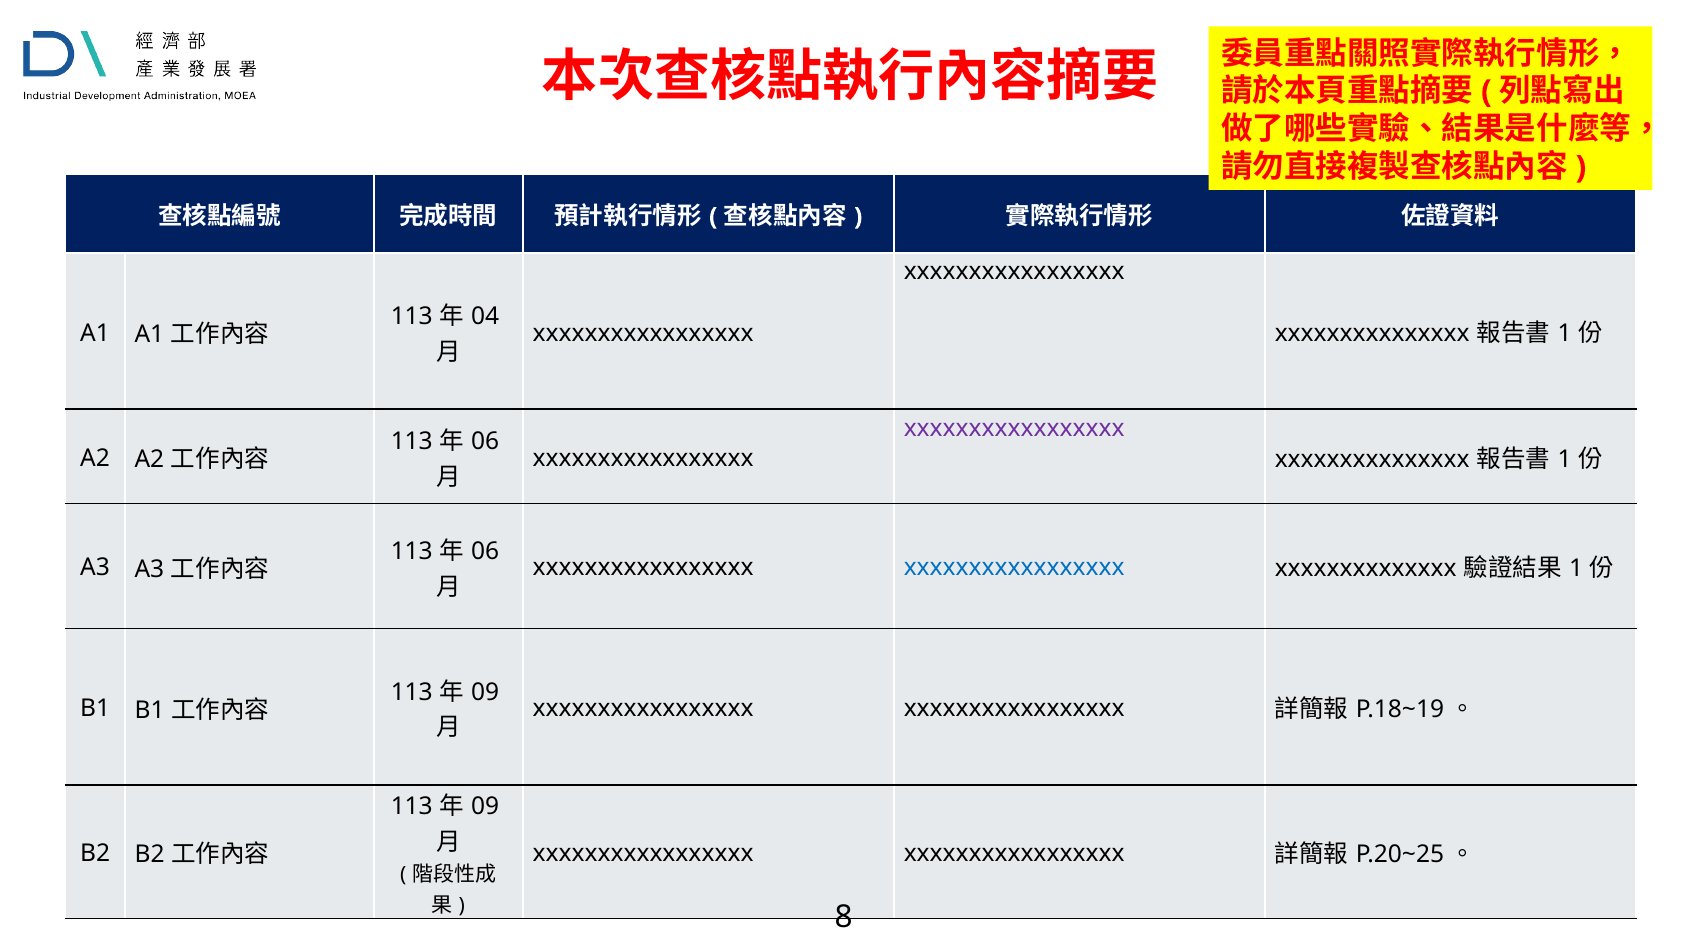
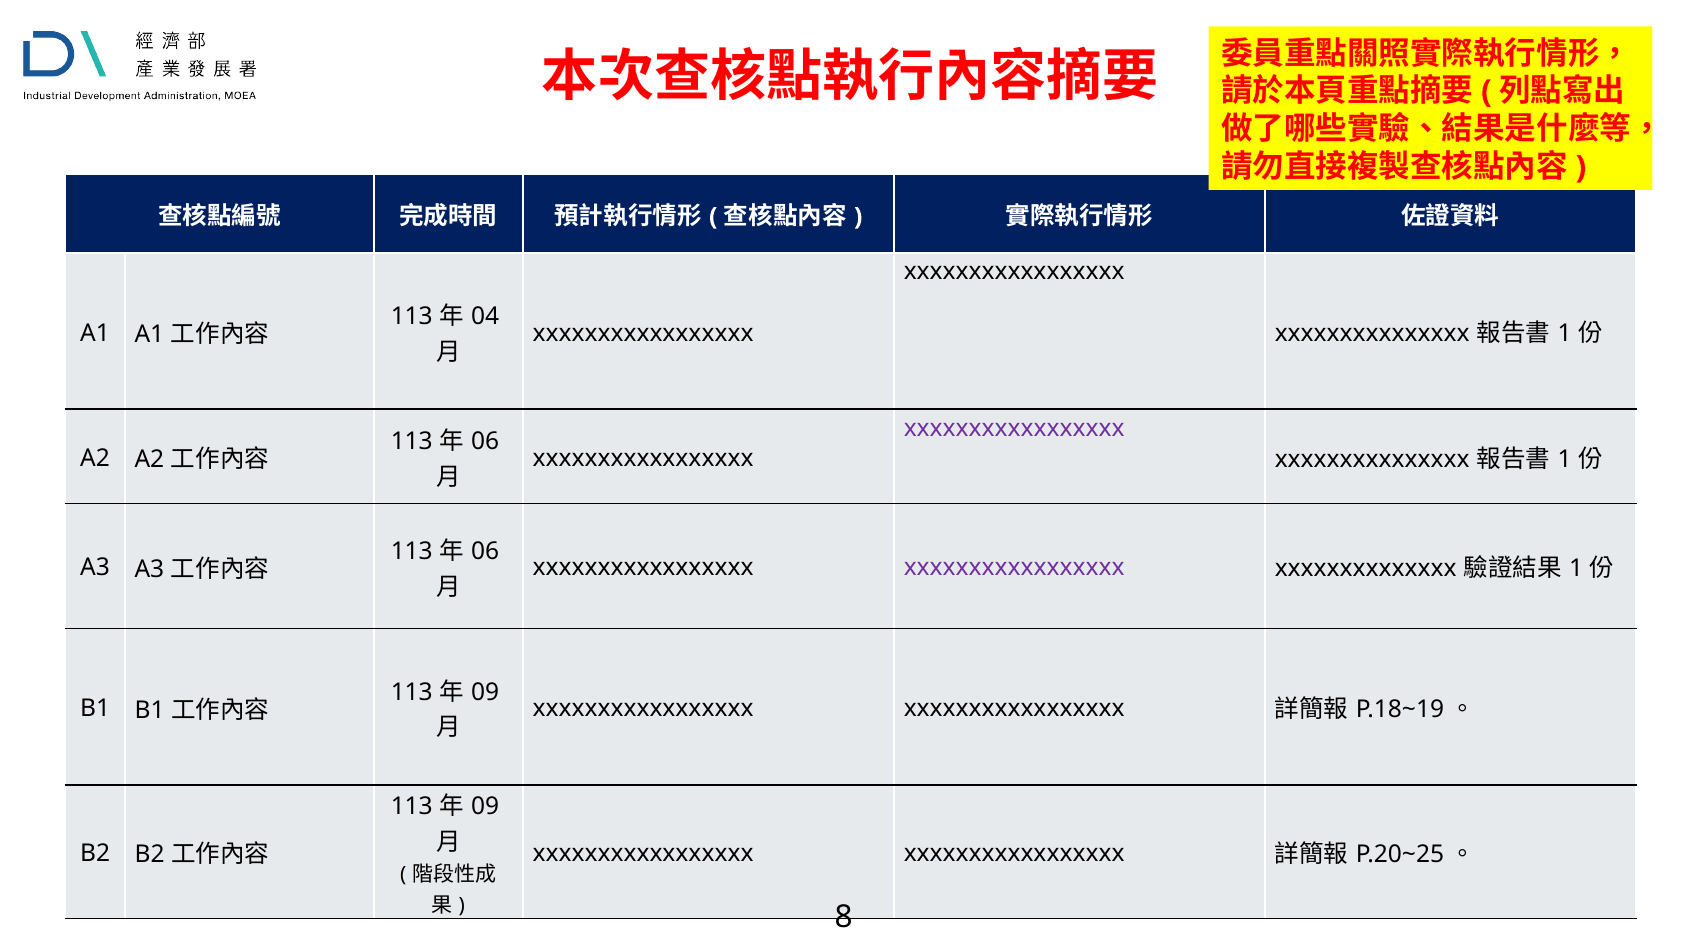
xxxxxxxxxxxxxxxxx colour: blue -> purple (1014, 568)
